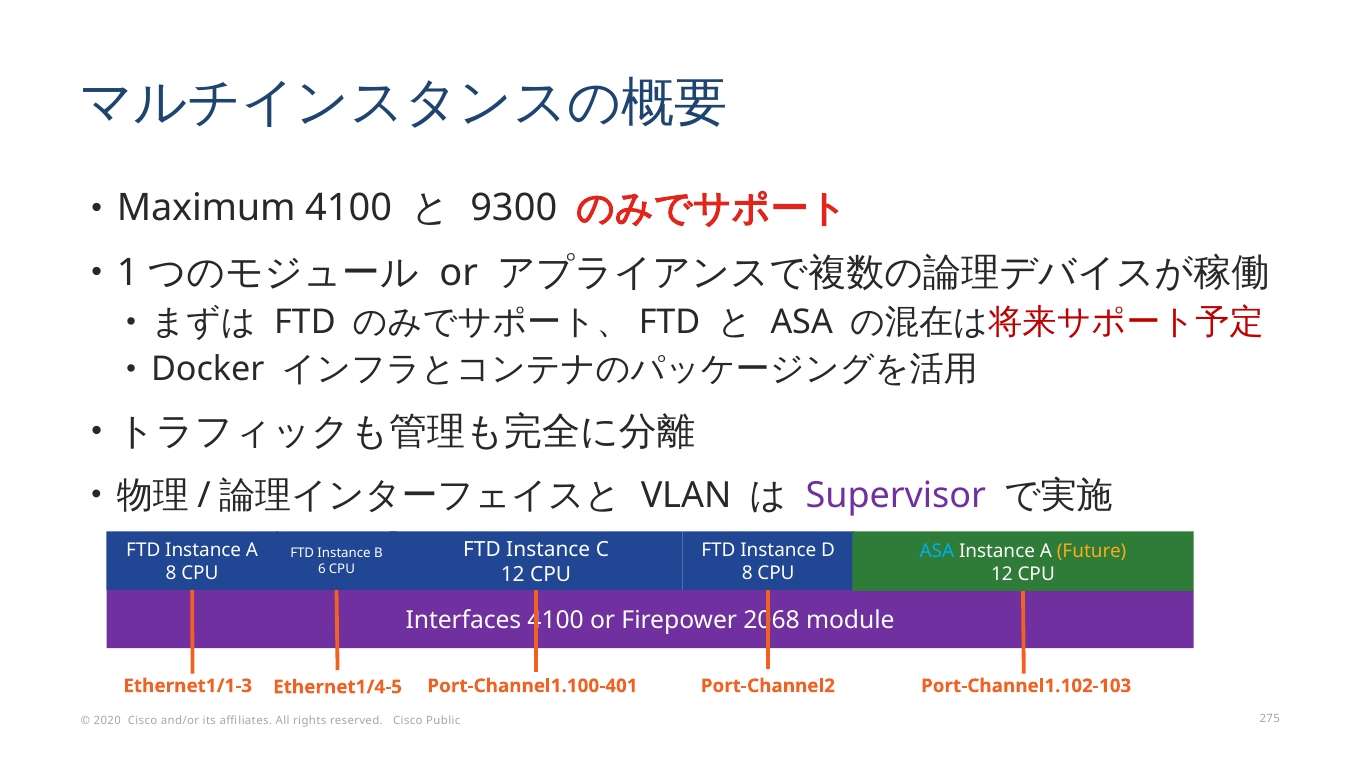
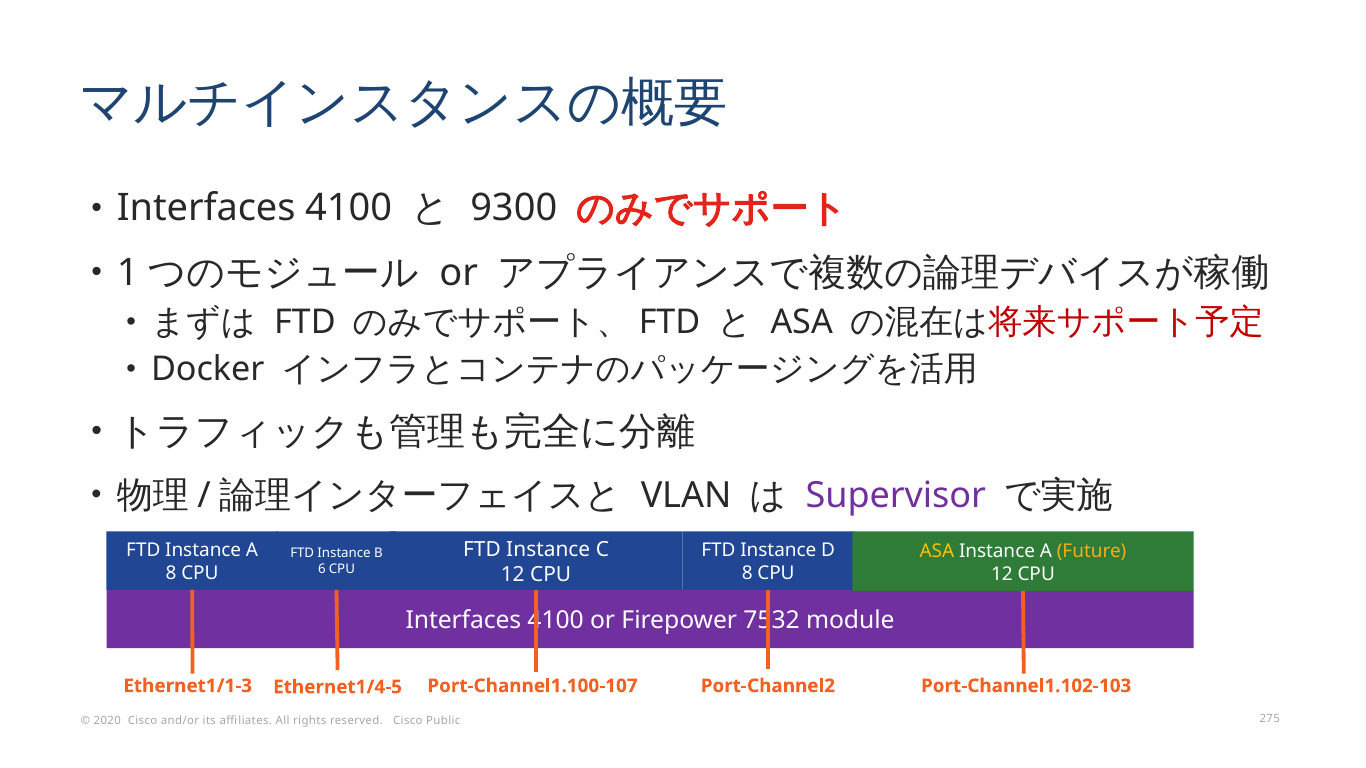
Maximum: Maximum -> Interfaces (206, 208)
ASA colour: light blue -> yellow (937, 551)
2068: 2068 -> 7532 (772, 621)
Port-Channel1.100-401: Port-Channel1.100-401 -> Port-Channel1.100-107 (532, 686)
